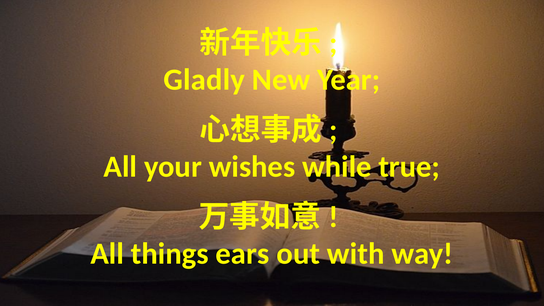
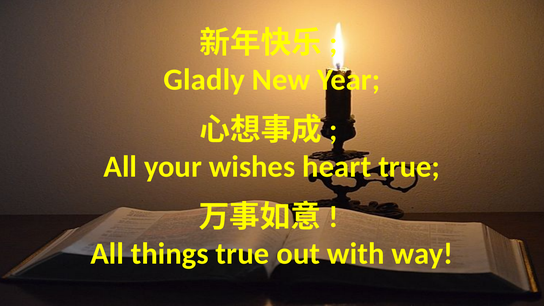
while: while -> heart (337, 167)
things ears: ears -> true (242, 254)
